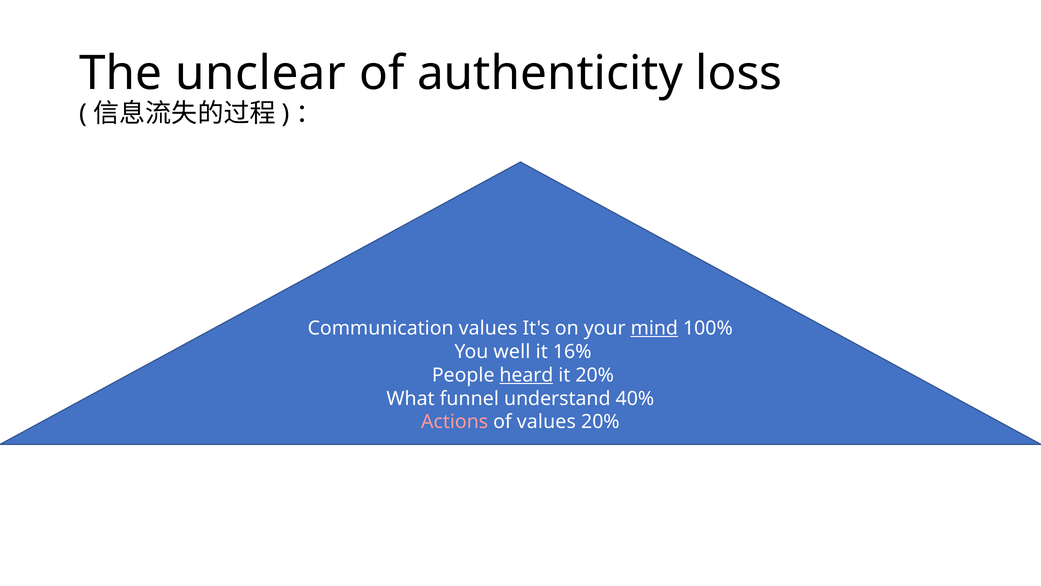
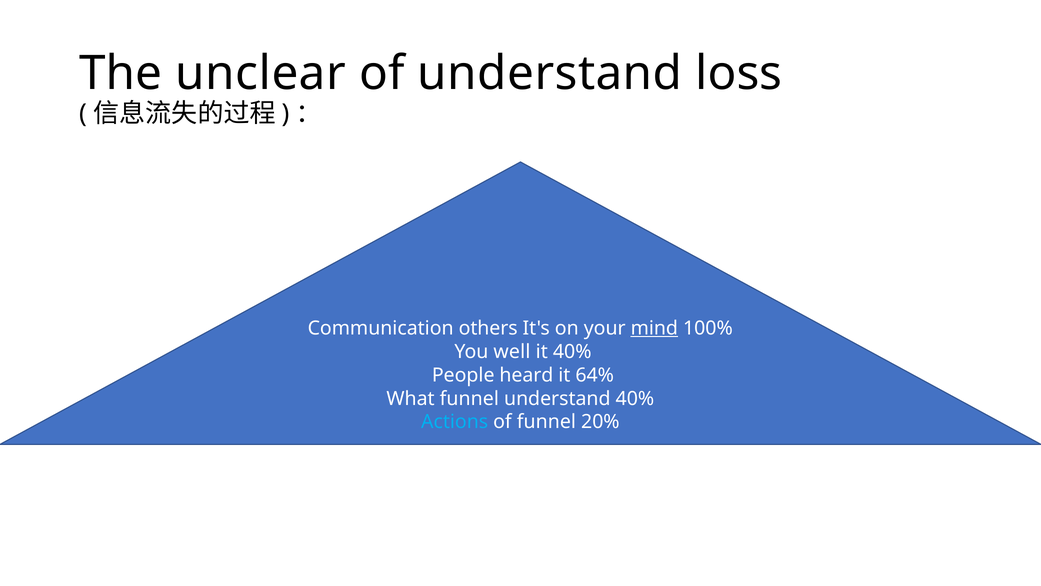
of authenticity: authenticity -> understand (550, 73)
Communication values: values -> others (488, 328)
it 16%: 16% -> 40% (572, 351)
heard underline: present -> none (526, 375)
it 20%: 20% -> 64% (595, 375)
Actions colour: pink -> light blue (455, 422)
of values: values -> funnel (546, 422)
